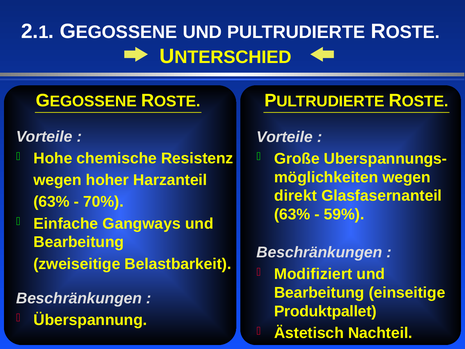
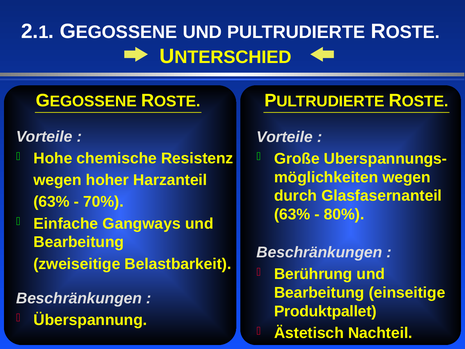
direkt: direkt -> durch (296, 196)
59%: 59% -> 80% (344, 214)
Modifiziert: Modifiziert -> Berührung (313, 274)
